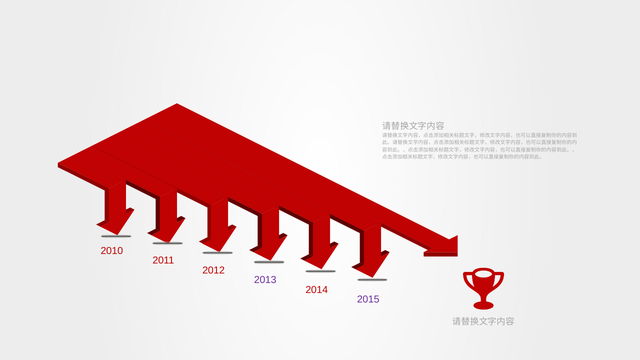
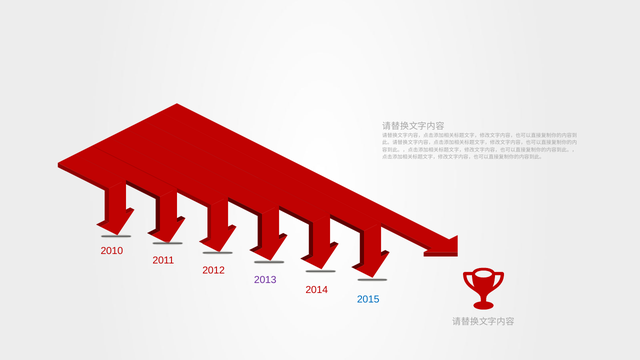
2015 colour: purple -> blue (368, 300)
